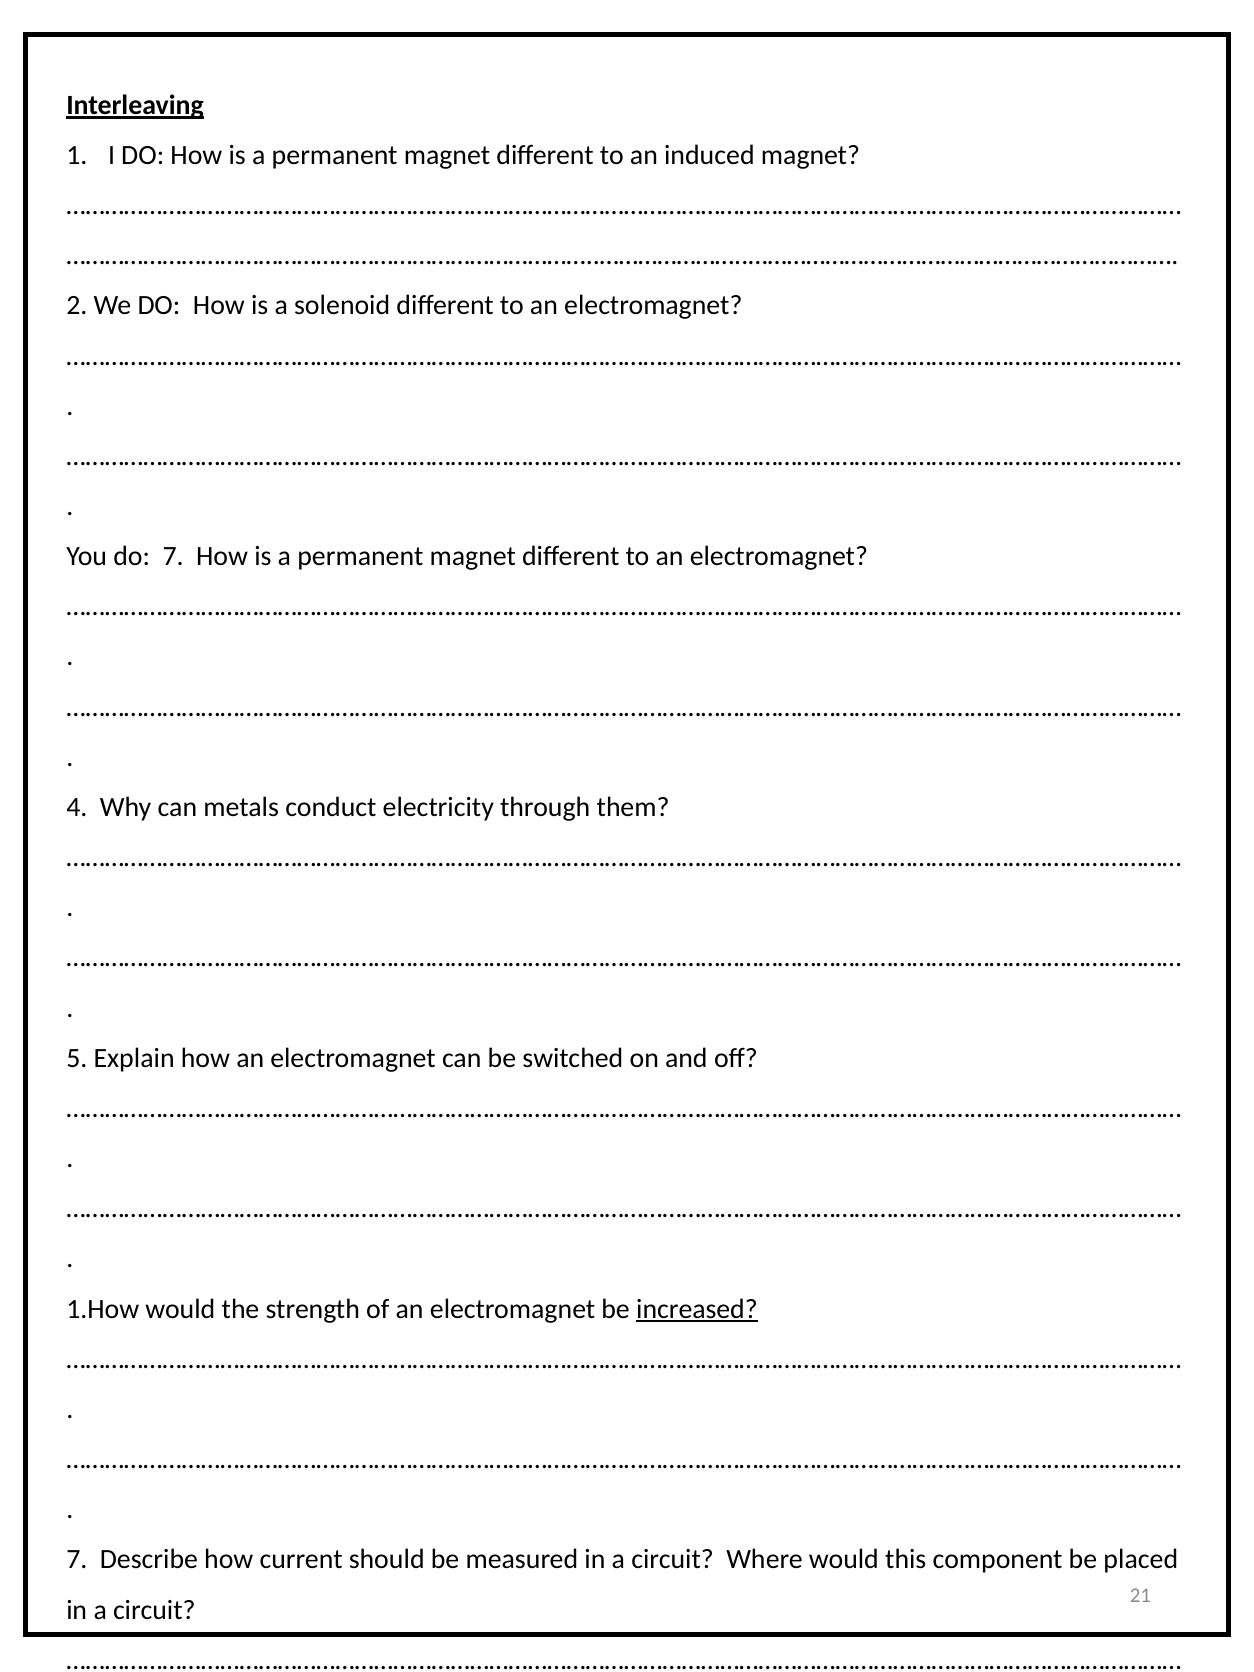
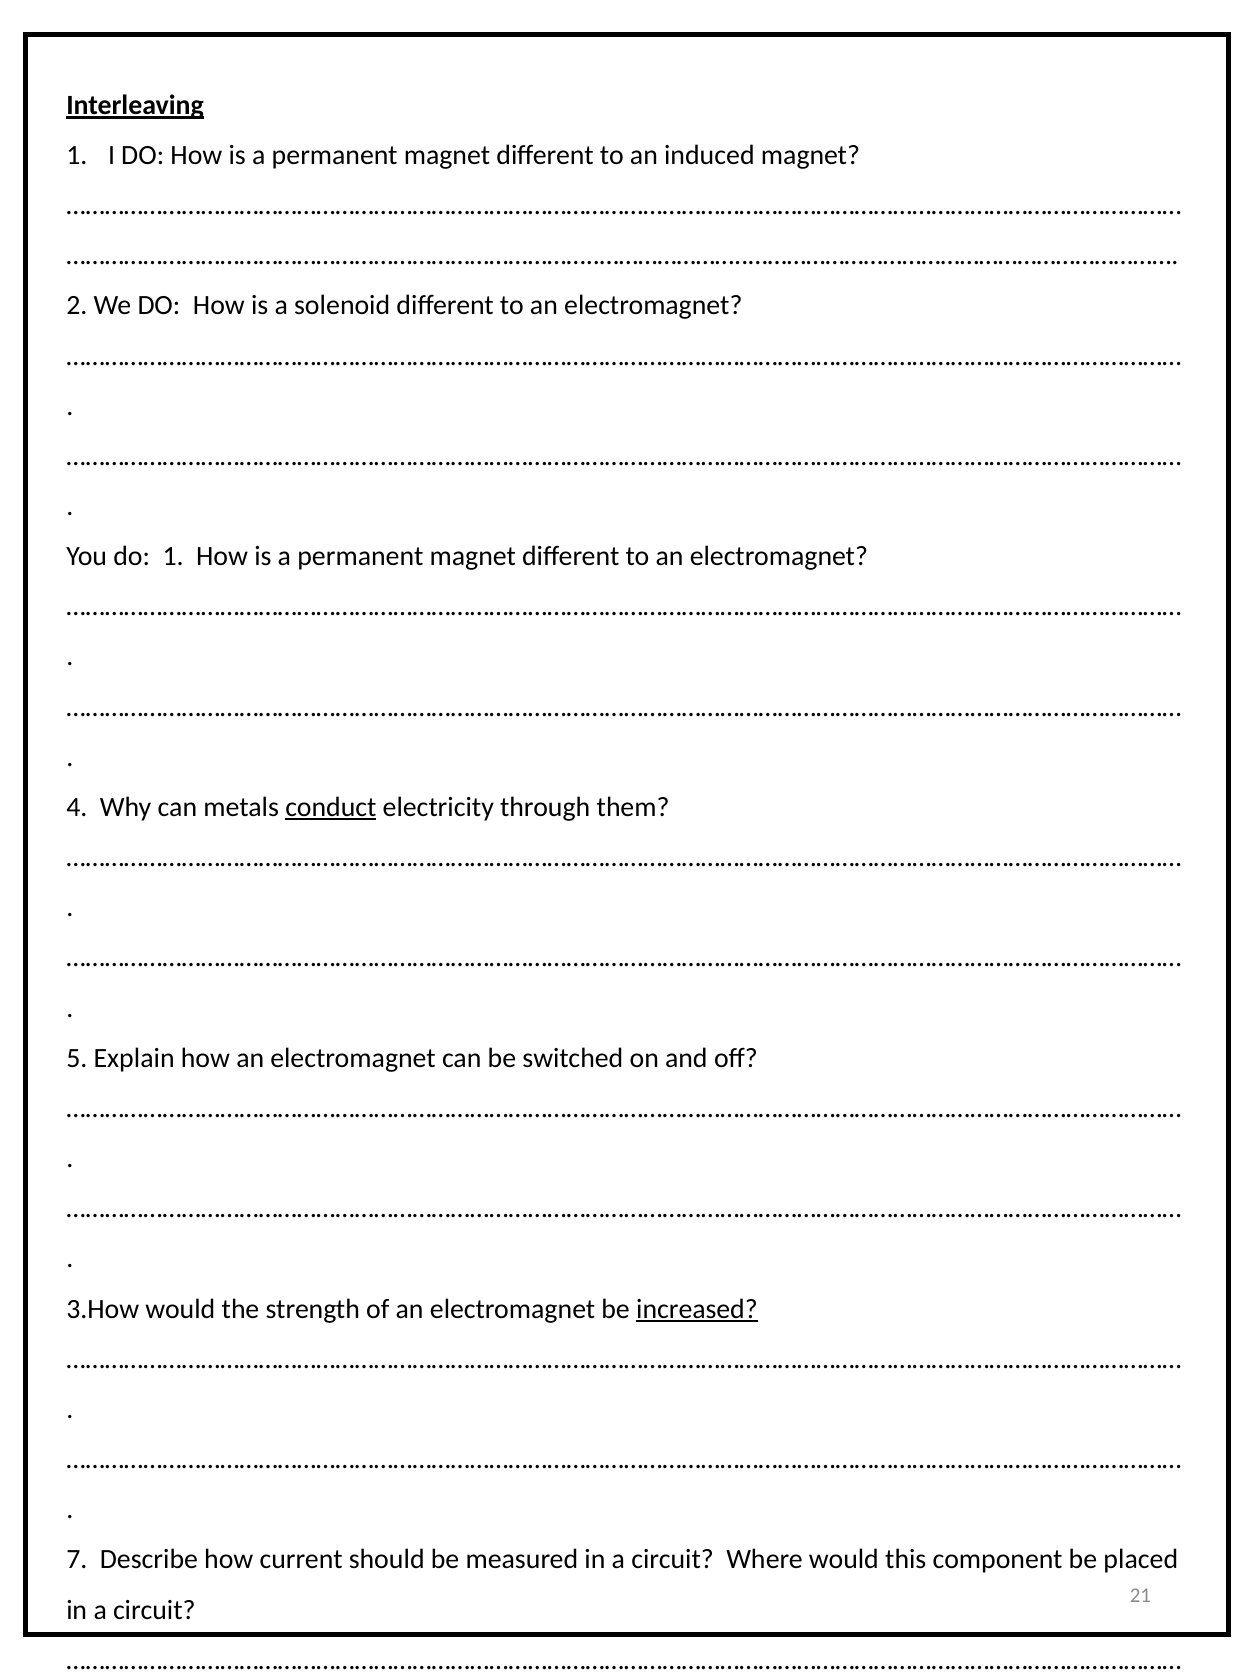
do 7: 7 -> 1 (173, 556)
conduct underline: none -> present (331, 807)
1.How: 1.How -> 3.How (103, 1309)
